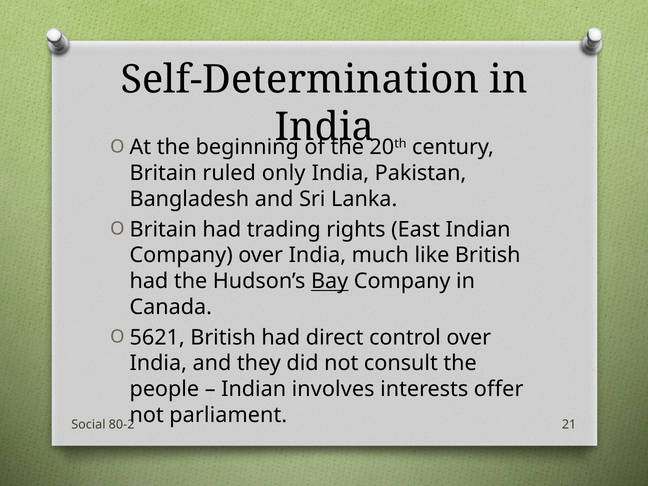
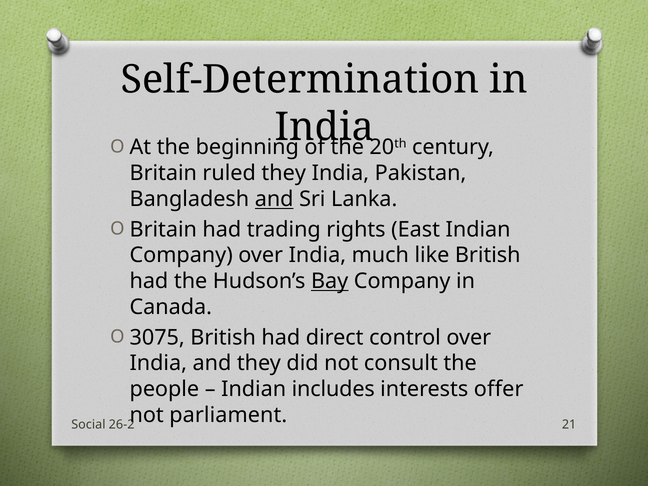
ruled only: only -> they (284, 173)
and underline: none -> present (274, 199)
5621: 5621 -> 3075 (157, 337)
involves: involves -> includes (333, 389)
80-2: 80-2 -> 26-2 (122, 424)
